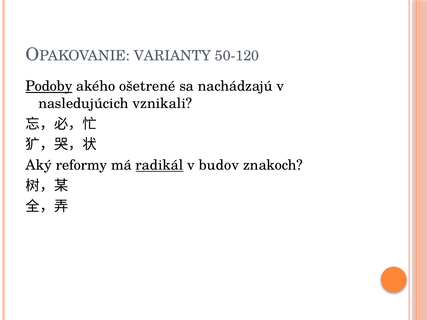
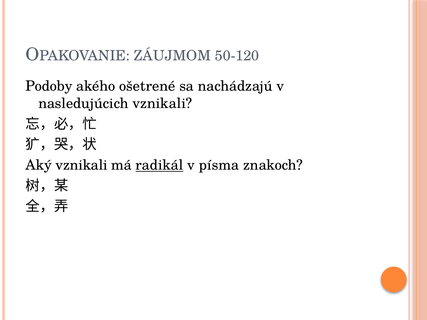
VARIANTY: VARIANTY -> ZÁUJMOM (172, 56)
Podoby underline: present -> none (49, 86)
Aký reformy: reformy -> vznikali (82, 165)
budov: budov -> písma (219, 165)
